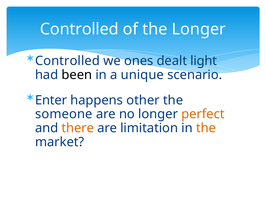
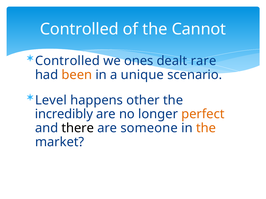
the Longer: Longer -> Cannot (199, 29)
light: light -> rare (204, 61)
been colour: black -> orange (77, 75)
Enter: Enter -> Level (51, 100)
someone: someone -> incredibly (64, 114)
there colour: orange -> black (78, 128)
limitation: limitation -> someone (149, 128)
